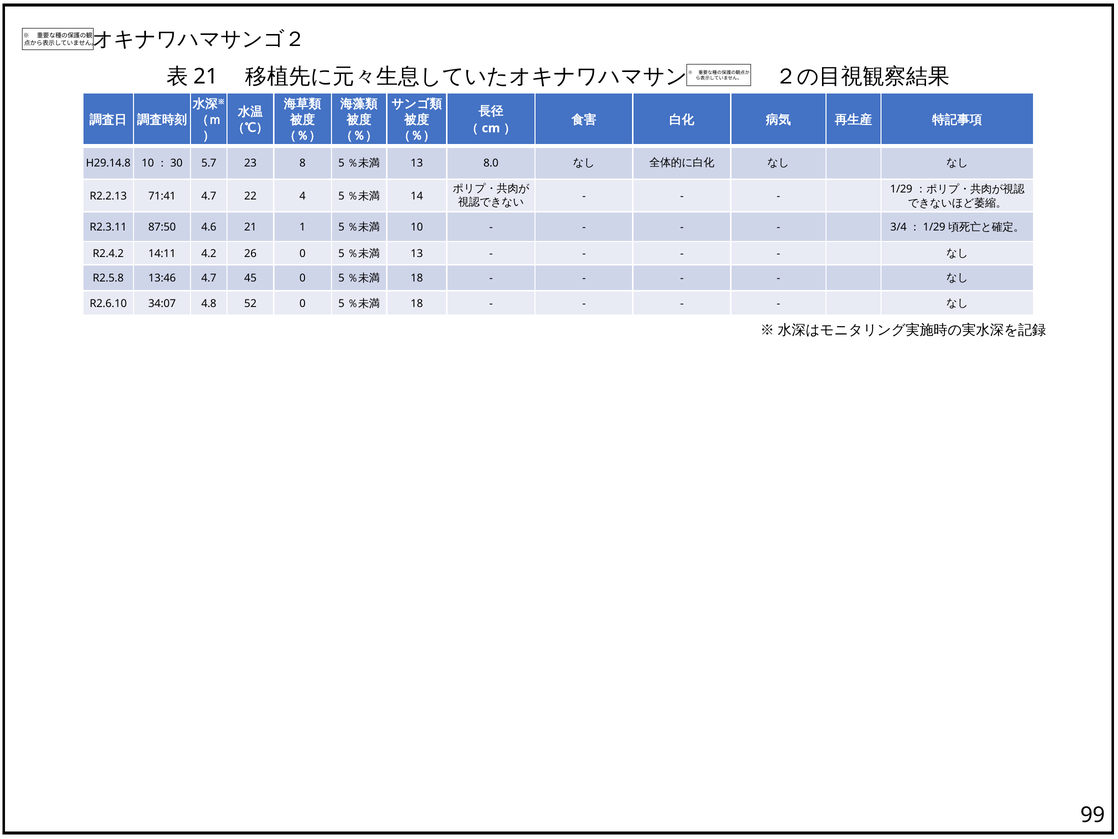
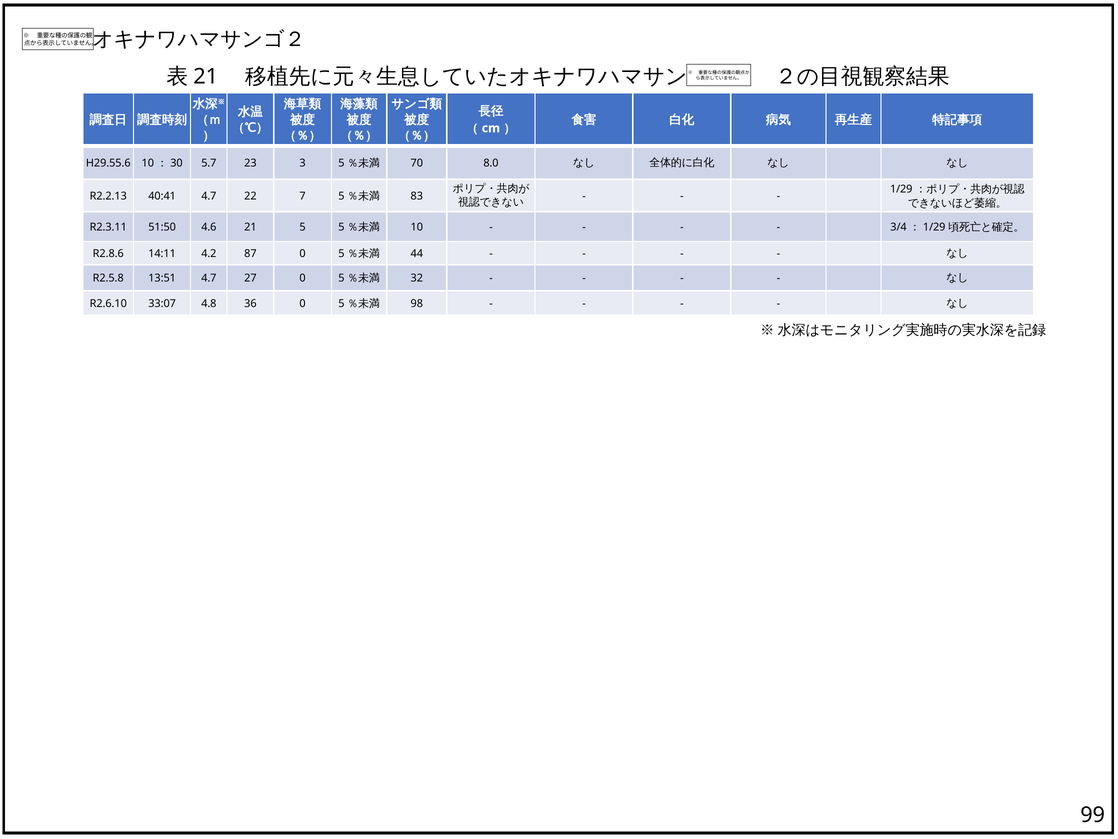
H29.14.8: H29.14.8 -> H29.55.6 (108, 163)
8: 8 -> 3 (303, 163)
13: 13 -> 70 (417, 163)
71:41: 71:41 -> 40:41 (162, 196)
4: 4 -> 7 (303, 196)
14: 14 -> 83 (417, 196)
87:50: 87:50 -> 51:50 (162, 227)
21 1: 1 -> 5 (303, 227)
R2.4.2: R2.4.2 -> R2.8.6 (108, 254)
26: 26 -> 87 (250, 254)
13: 13 -> 44 (417, 254)
13:46: 13:46 -> 13:51 (162, 278)
45: 45 -> 27 (250, 278)
18: 18 -> 32 (417, 278)
34:07: 34:07 -> 33:07 (162, 303)
52: 52 -> 36 (250, 303)
18: 18 -> 98 (417, 303)
